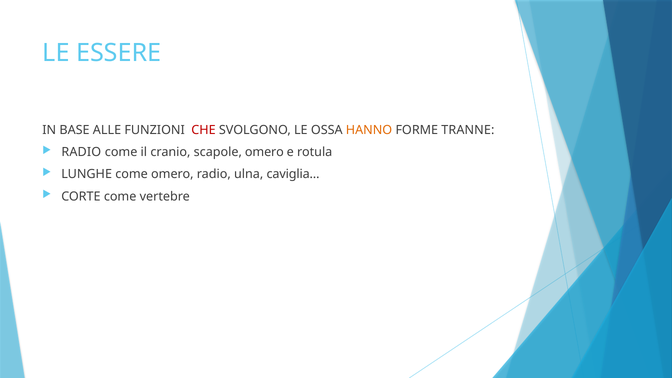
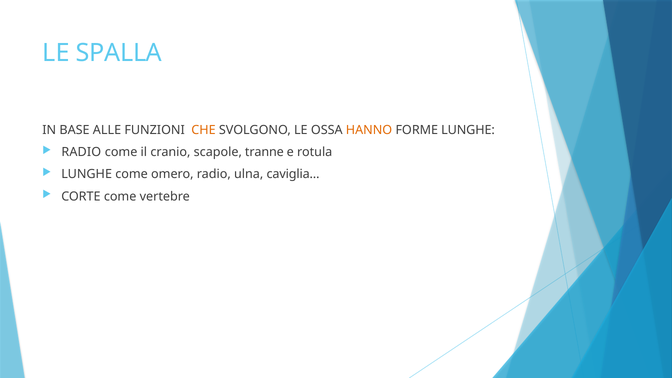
ESSERE: ESSERE -> SPALLA (119, 53)
CHE colour: red -> orange (204, 130)
FORME TRANNE: TRANNE -> LUNGHE (468, 130)
scapole omero: omero -> tranne (264, 152)
